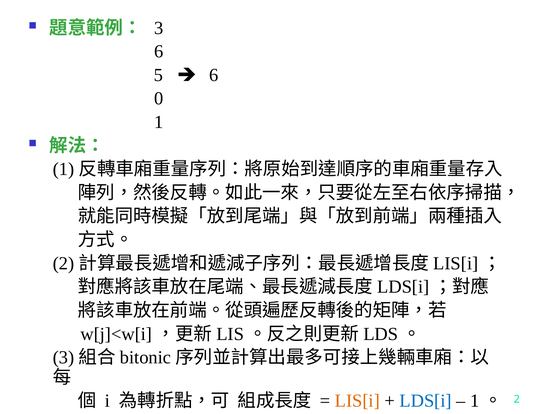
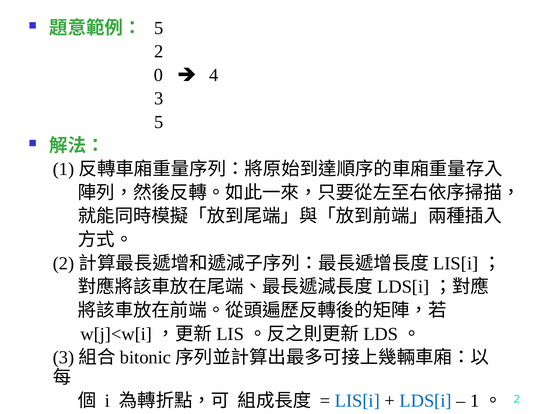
3: 3 -> 5 (159, 28)
6: 6 -> 2 (159, 52)
5: 5 -> 0 (159, 75)
6: 6 -> 4 (214, 75)
0: 0 -> 3 (159, 99)
1: 1 -> 5 (159, 122)
LIS[i colour: orange -> blue (357, 402)
